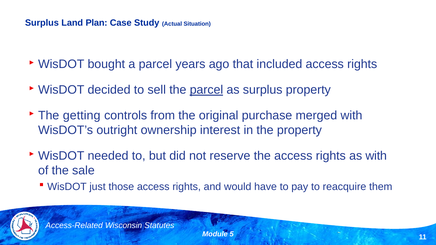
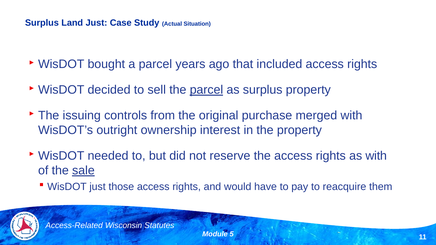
Land Plan: Plan -> Just (96, 23)
getting: getting -> issuing (82, 116)
sale underline: none -> present (83, 171)
